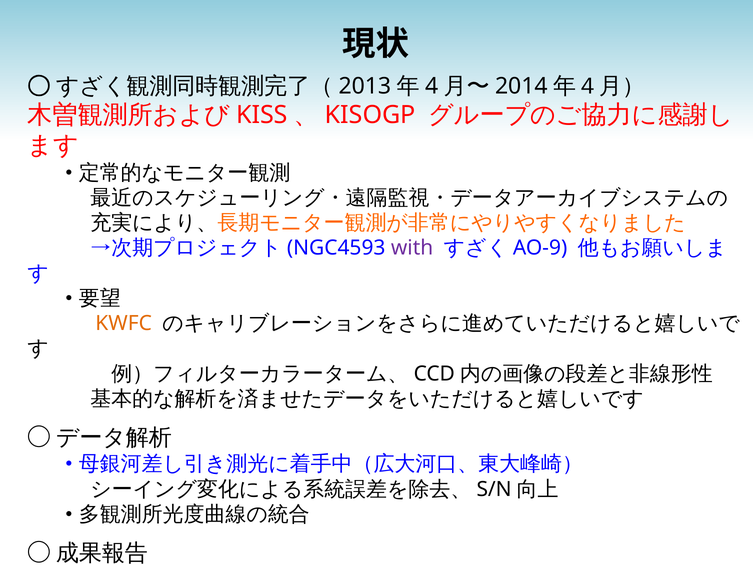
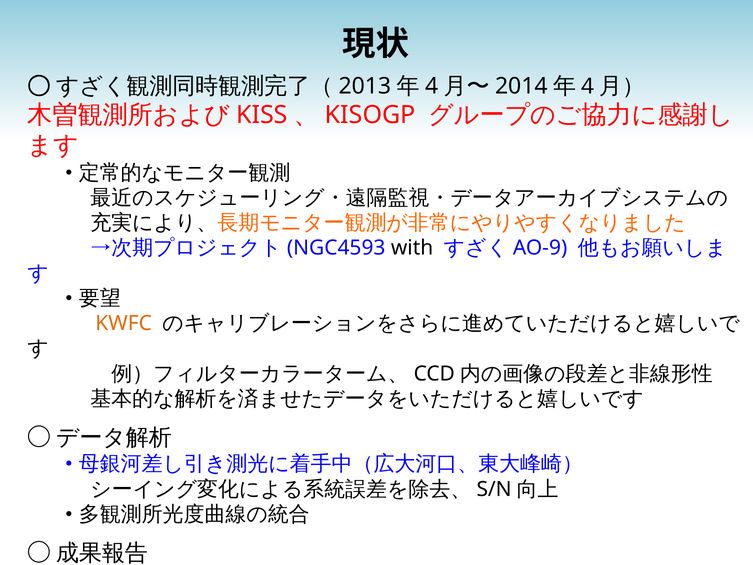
with colour: purple -> black (412, 248)
